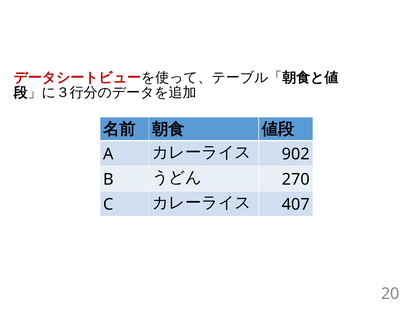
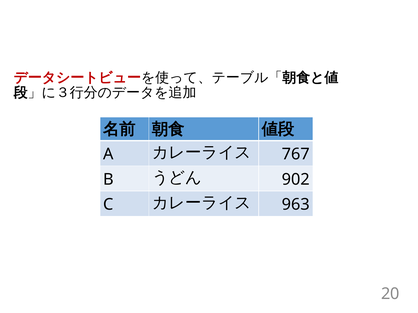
902: 902 -> 767 (296, 154)
270: 270 -> 902 (296, 180)
407: 407 -> 963 (296, 205)
